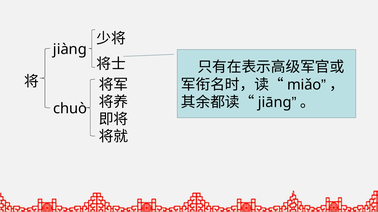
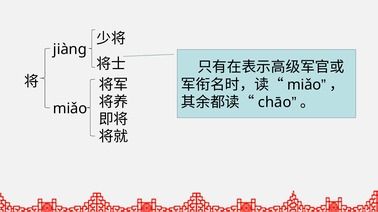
jiāng: jiāng -> chāo (275, 103)
chuò: chuò -> miǎo (70, 109)
